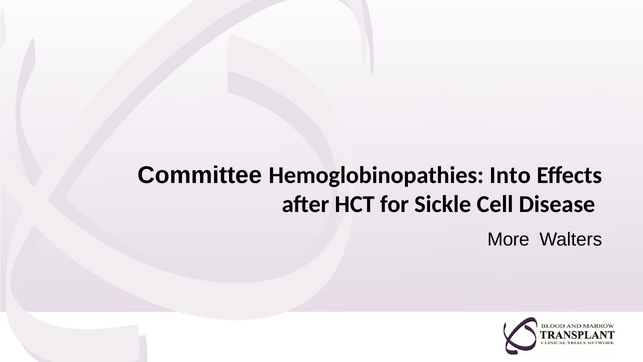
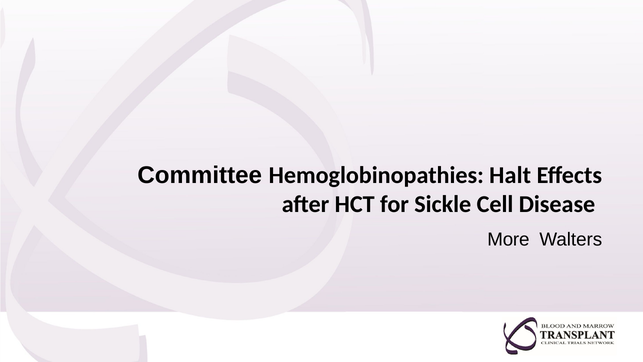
Into: Into -> Halt (510, 175)
